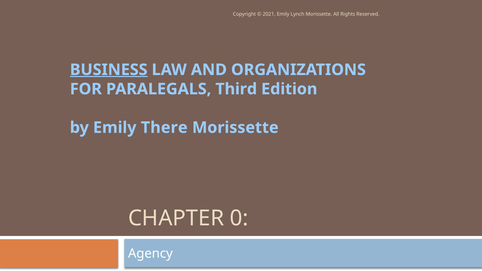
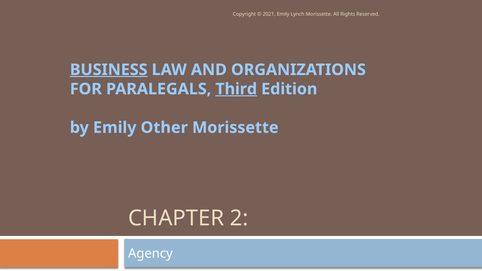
Third underline: none -> present (236, 89)
There: There -> Other (164, 128)
0: 0 -> 2 (239, 218)
